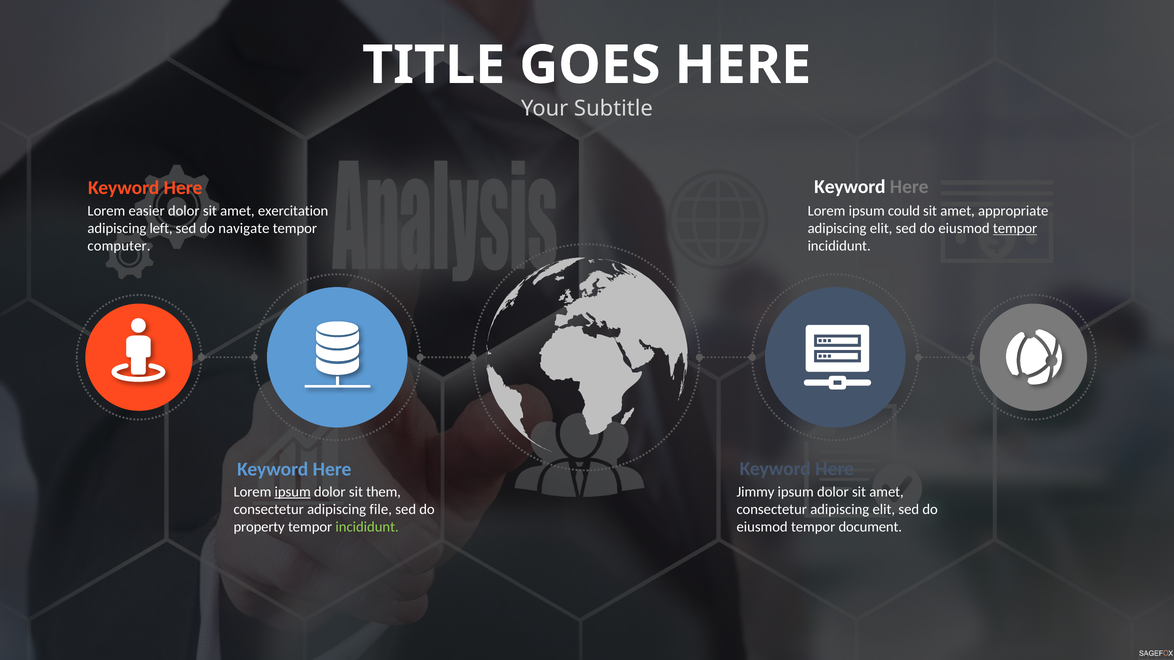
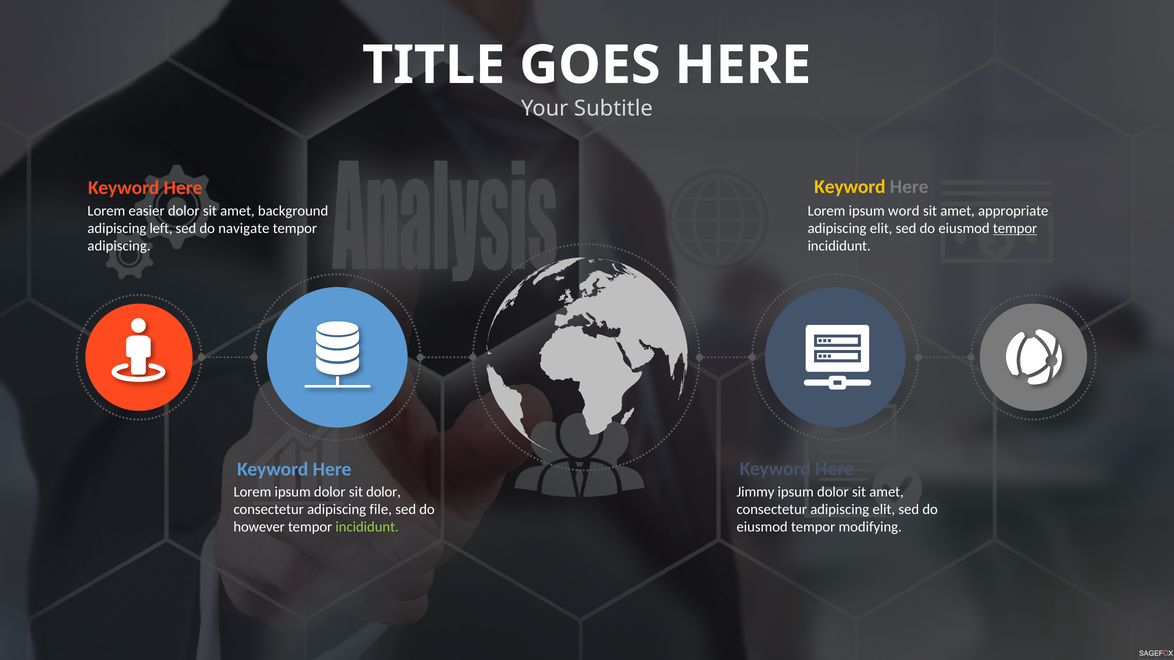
Keyword colour: white -> yellow (850, 187)
exercitation: exercitation -> background (293, 211)
could: could -> word (904, 211)
computer: computer -> adipiscing (119, 246)
ipsum underline: present -> none (293, 492)
sit them: them -> dolor (384, 492)
property: property -> however (259, 527)
document: document -> modifying (870, 527)
